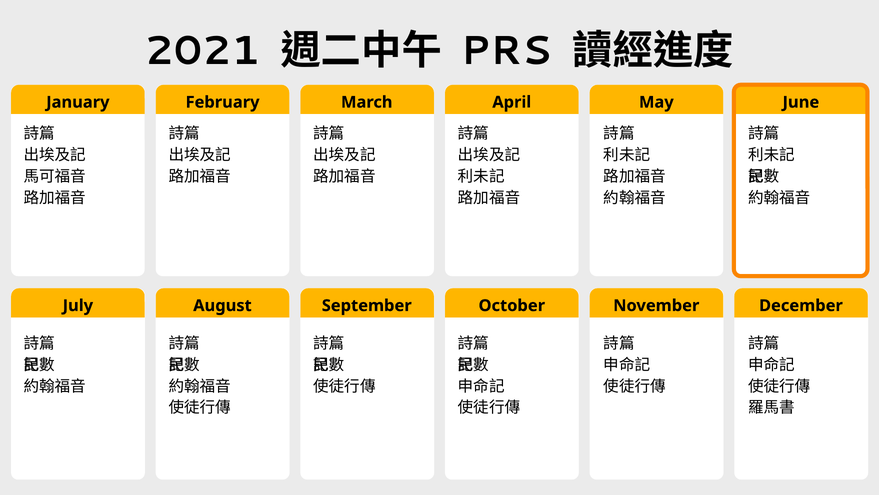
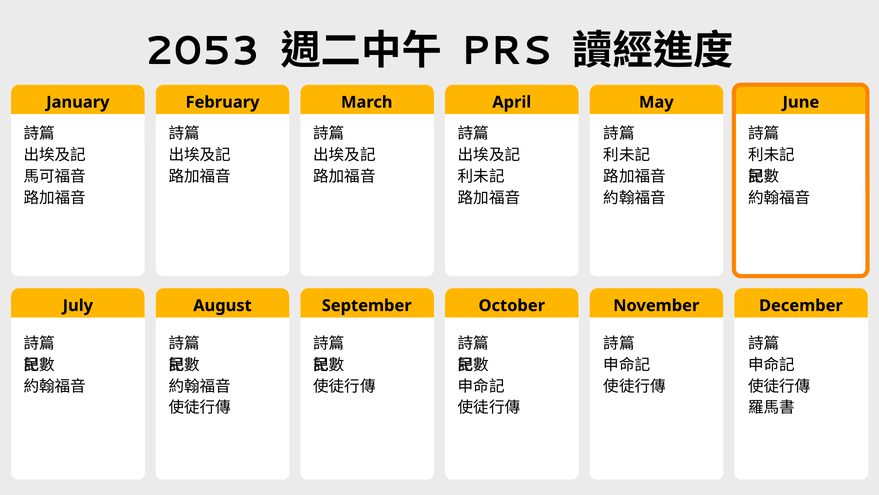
2021: 2021 -> 2053 (202, 51)
